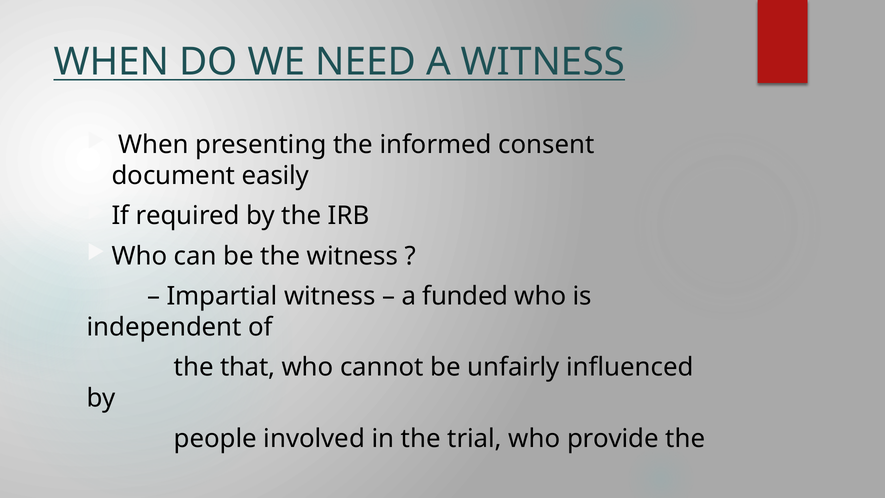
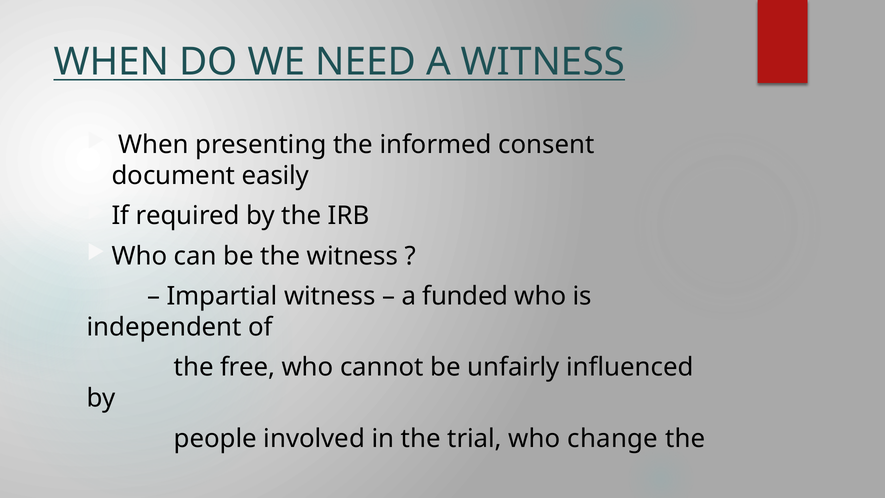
that: that -> free (248, 367)
provide: provide -> change (613, 439)
